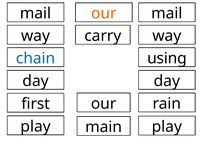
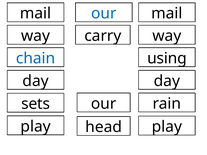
our colour: orange -> blue (104, 13)
first: first -> sets (36, 104)
main: main -> head (104, 127)
